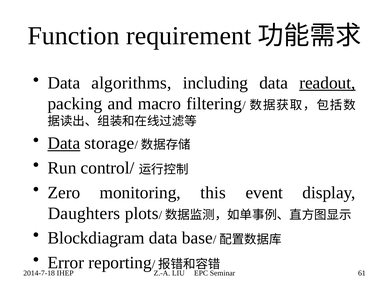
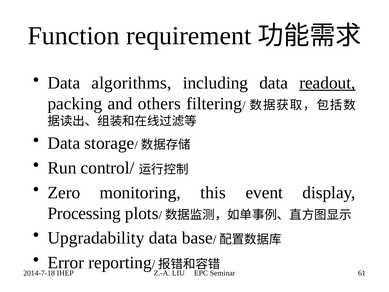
macro: macro -> others (159, 104)
Data underline: present -> none (64, 143)
Daughters: Daughters -> Processing (84, 213)
Blockdiagram: Blockdiagram -> Upgradability (96, 238)
